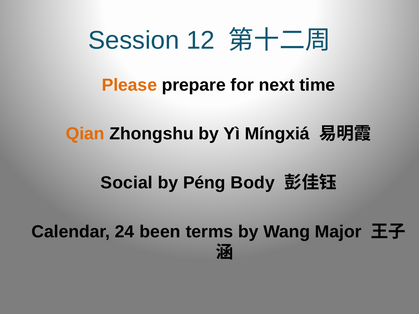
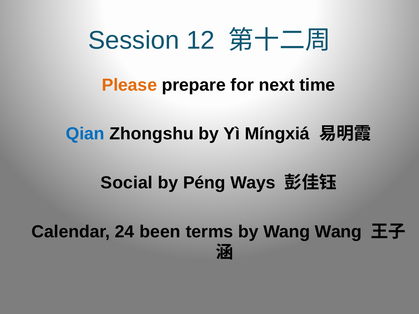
Qian colour: orange -> blue (85, 134)
Body: Body -> Ways (253, 183)
Wang Major: Major -> Wang (338, 232)
